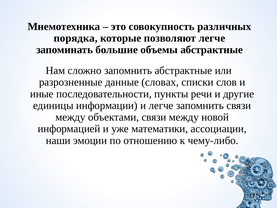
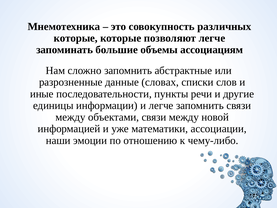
порядка: порядка -> которые (76, 38)
объемы абстрактные: абстрактные -> ассоциациям (212, 50)
